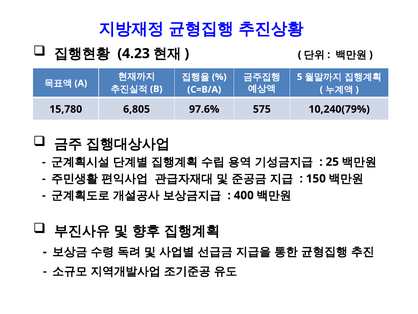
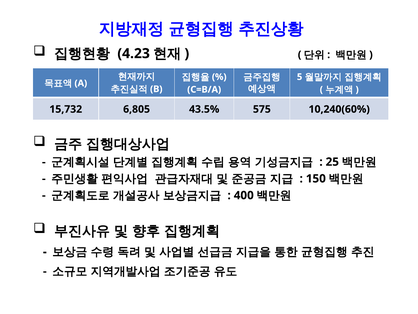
15,780: 15,780 -> 15,732 (66, 109)
97.6%: 97.6% -> 43.5% (204, 109)
10,240(79%: 10,240(79% -> 10,240(60% (339, 109)
